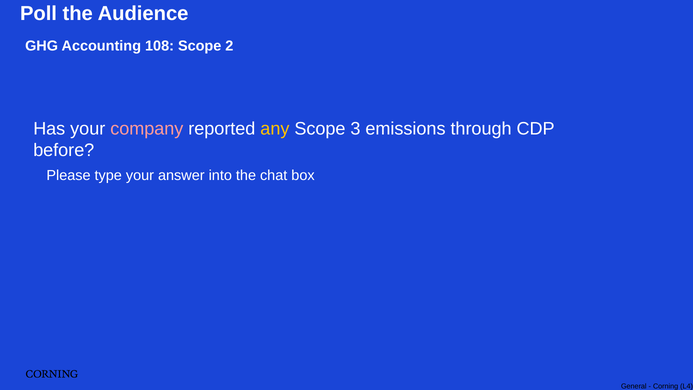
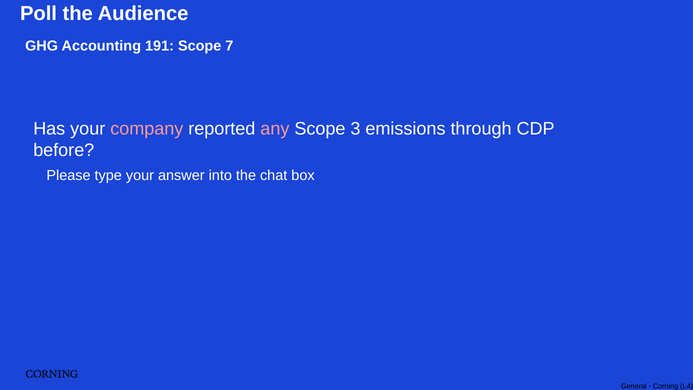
108: 108 -> 191 (160, 46)
2: 2 -> 7 (229, 46)
any colour: yellow -> pink (275, 129)
